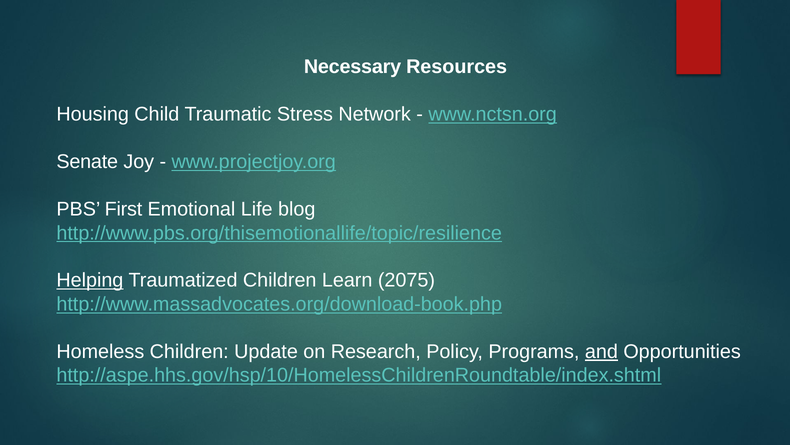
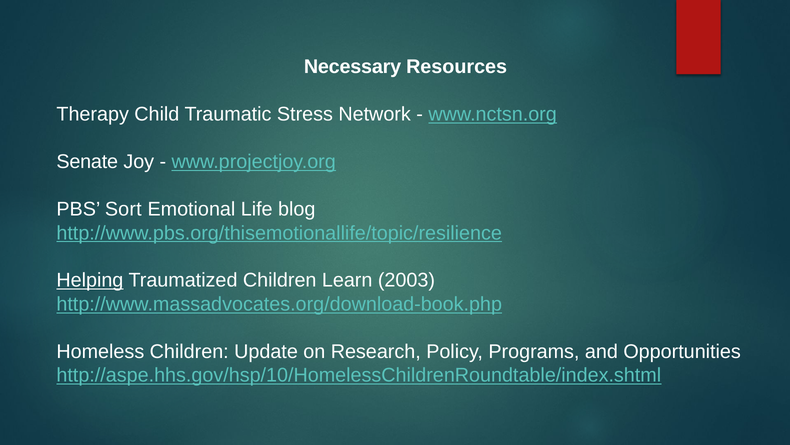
Housing: Housing -> Therapy (93, 114)
First: First -> Sort (123, 209)
2075: 2075 -> 2003 (406, 280)
and underline: present -> none (601, 351)
